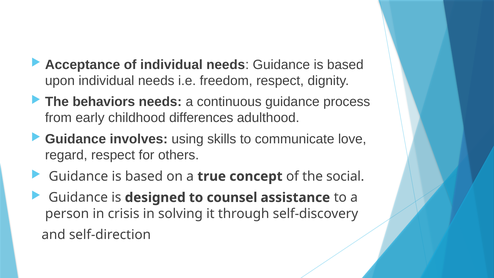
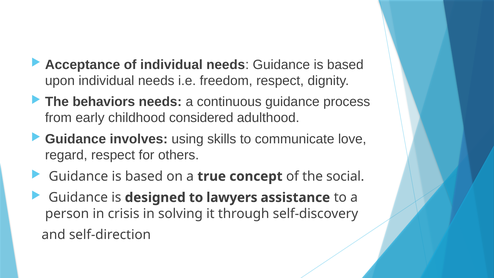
differences: differences -> considered (201, 118)
counsel: counsel -> lawyers (232, 197)
